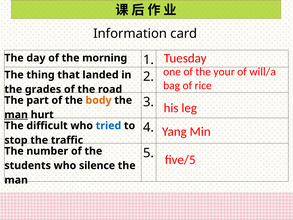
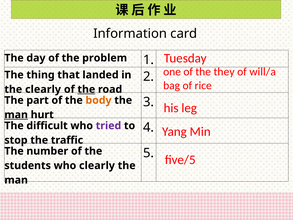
morning: morning -> problem (105, 58)
your: your -> they (224, 72)
the grades: grades -> clearly (43, 89)
the underline: none -> present (86, 89)
tried colour: blue -> purple (108, 126)
who silence: silence -> clearly (97, 165)
